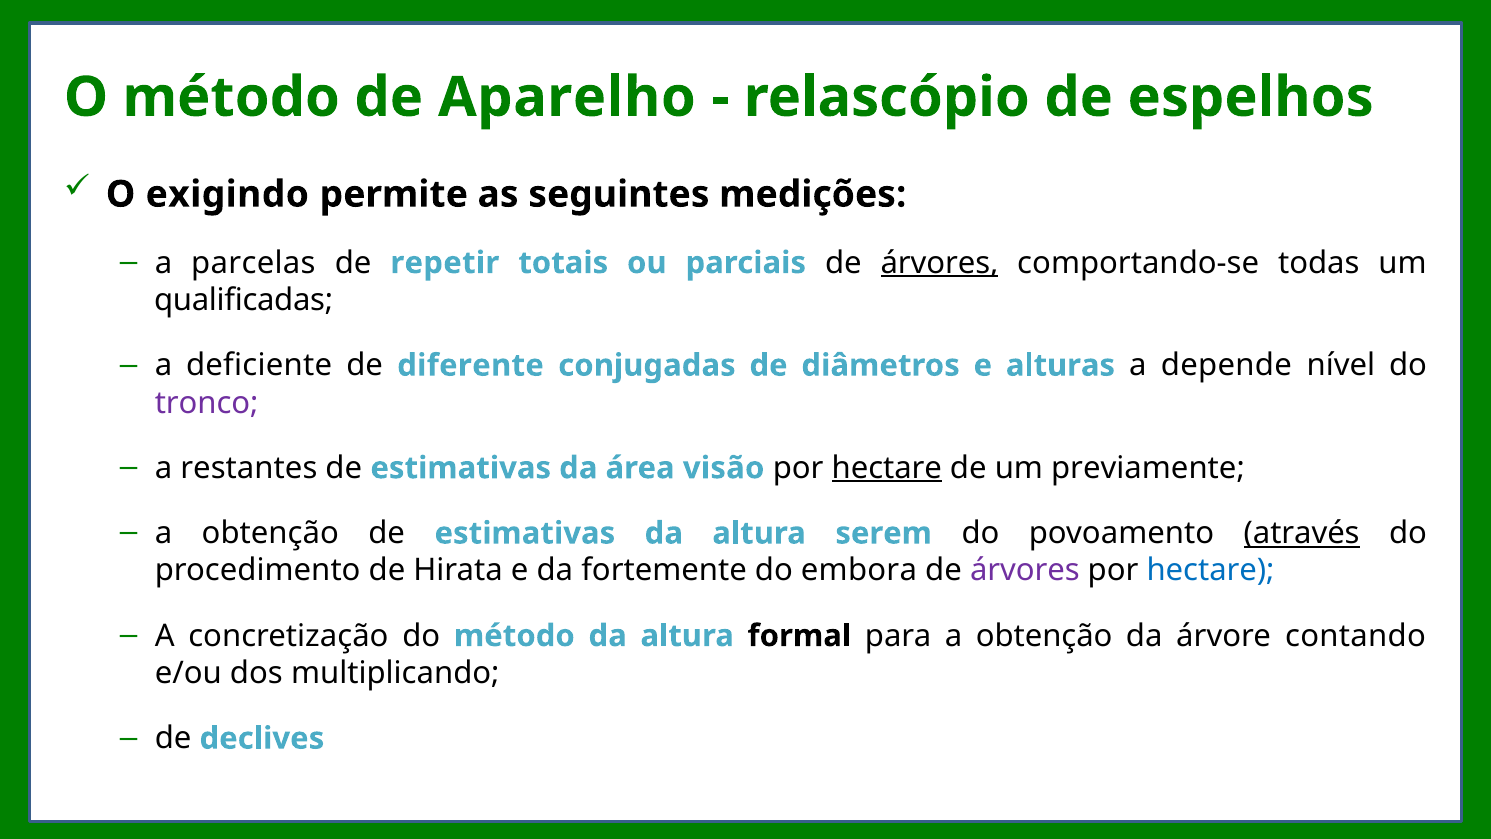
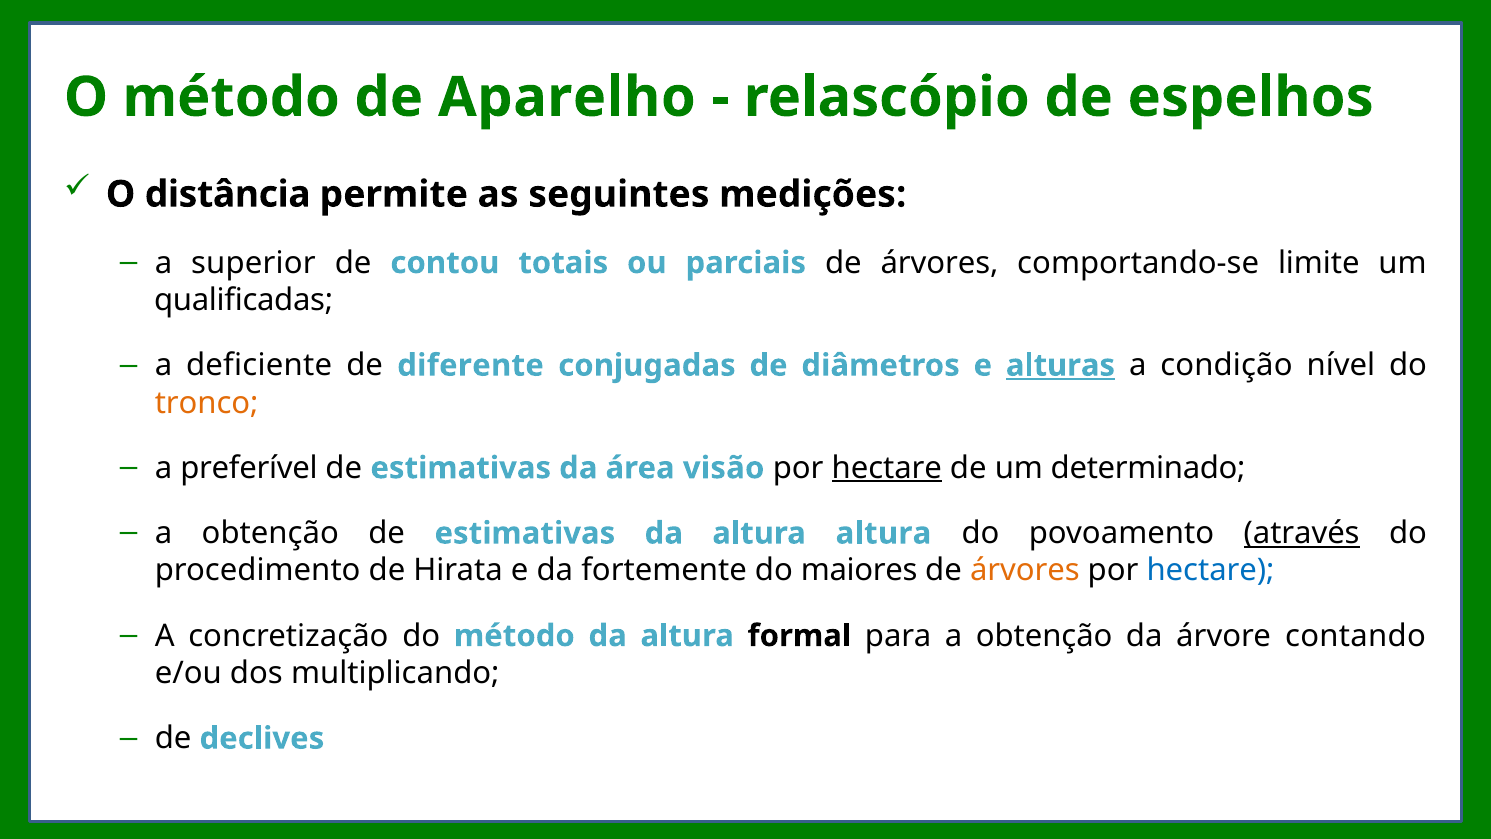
exigindo: exigindo -> distância (228, 194)
parcelas: parcelas -> superior (253, 263)
repetir: repetir -> contou (445, 263)
árvores underline: present -> none (940, 263)
todas: todas -> limite (1319, 263)
alturas underline: none -> present (1060, 365)
depende: depende -> condição (1226, 365)
tronco colour: purple -> orange (207, 403)
restantes: restantes -> preferível (249, 468)
previamente: previamente -> determinado (1148, 468)
altura serem: serem -> altura (883, 533)
embora: embora -> maiores (859, 570)
árvores colour: purple -> orange (1025, 570)
